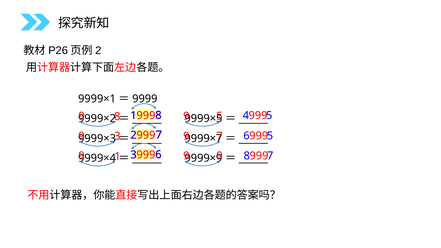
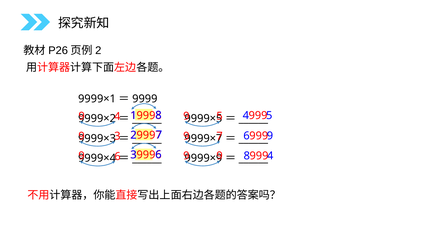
8: 8 -> 4 (117, 117)
5: 5 -> 9 (270, 136)
7: 7 -> 4 (270, 156)
1: 1 -> 6 (118, 157)
